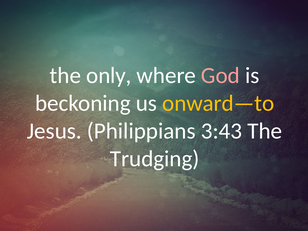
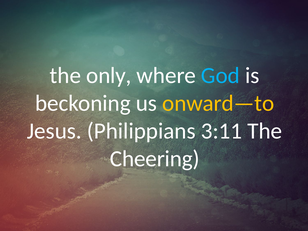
God colour: pink -> light blue (220, 76)
3:43: 3:43 -> 3:11 (221, 131)
Trudging: Trudging -> Cheering (155, 159)
